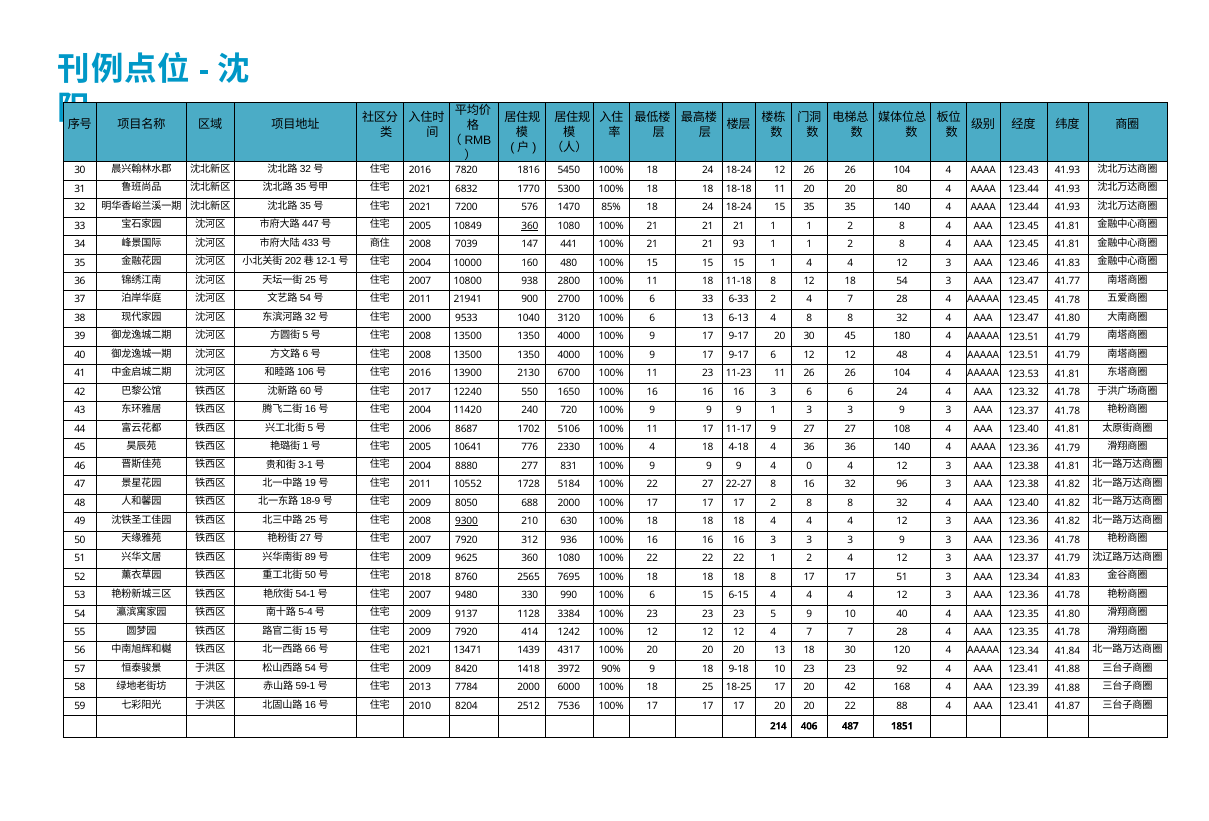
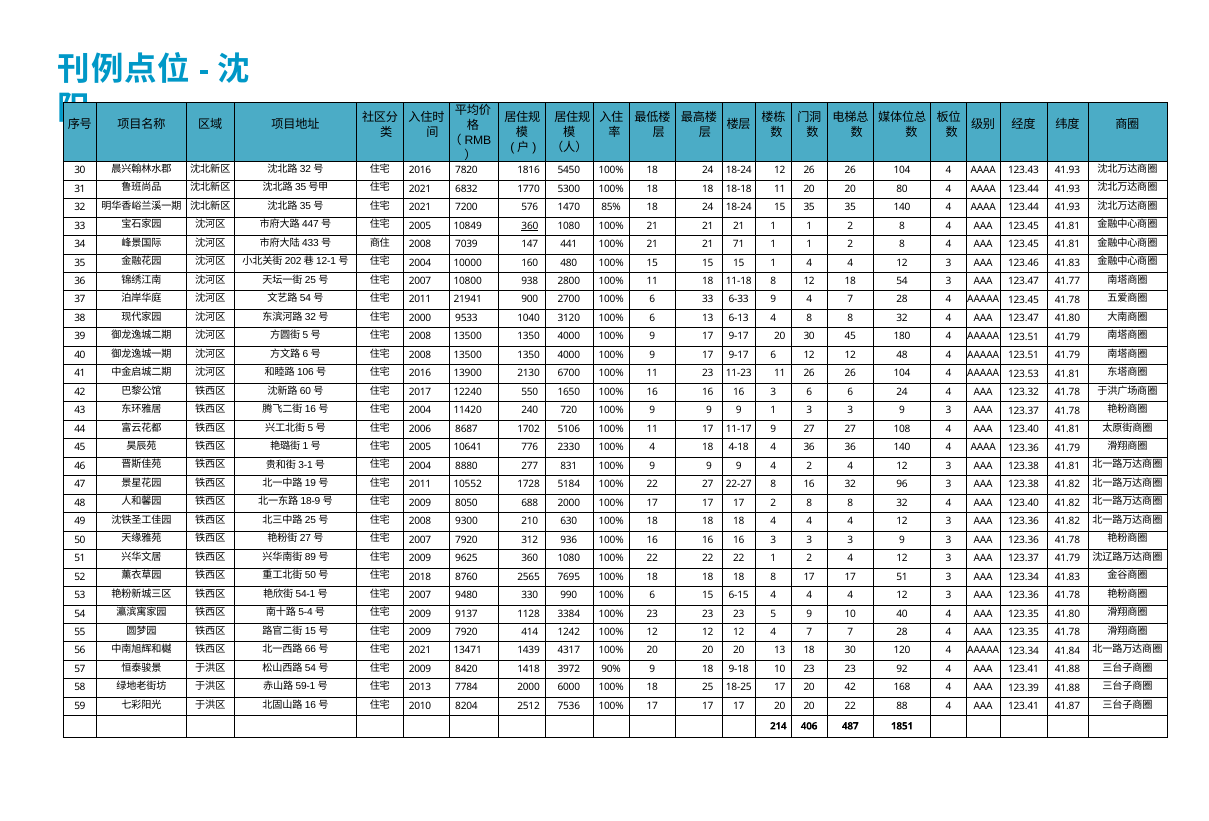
93: 93 -> 71 (739, 244)
6-33 2: 2 -> 9 (773, 299)
4 0: 0 -> 2 (809, 466)
9300 underline: present -> none (467, 521)
